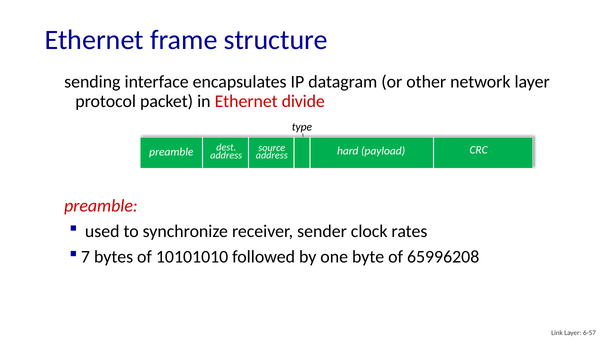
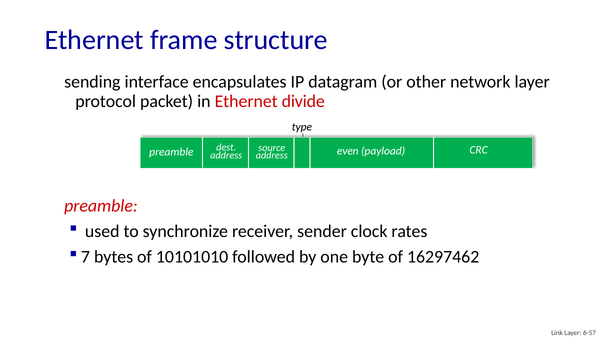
hard: hard -> even (348, 151)
65996208: 65996208 -> 16297462 (443, 257)
